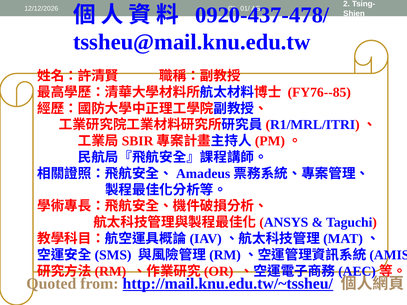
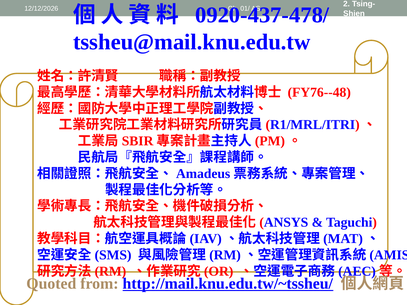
FY76--85: FY76--85 -> FY76--48 (319, 92)
